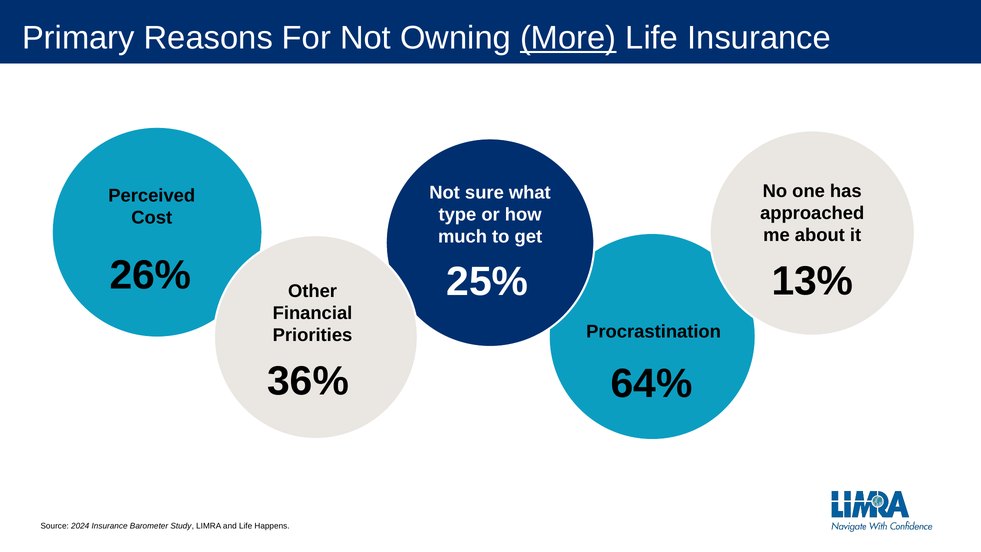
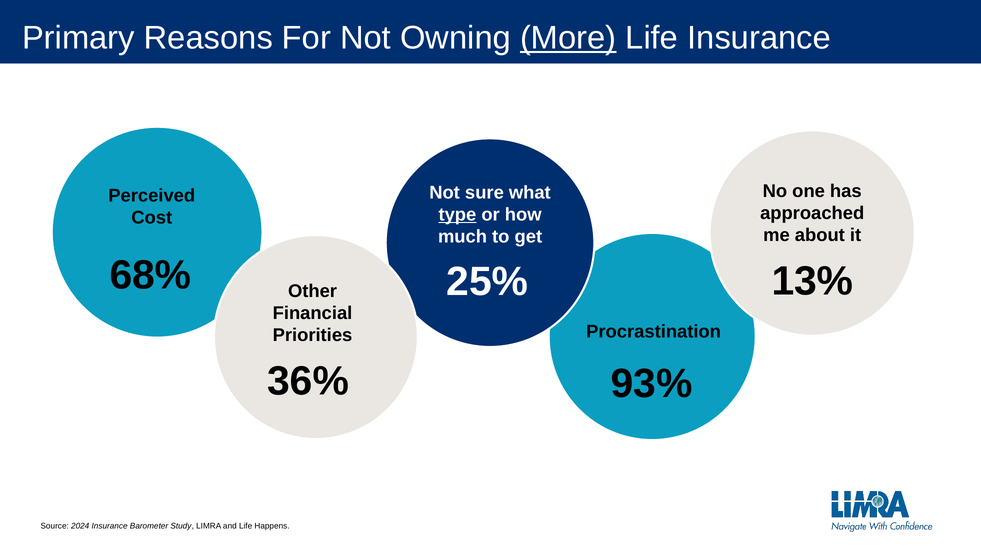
type underline: none -> present (457, 215)
26%: 26% -> 68% (150, 275)
64%: 64% -> 93% (651, 383)
